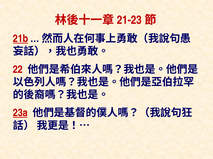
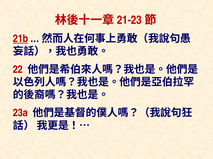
23a underline: present -> none (20, 113)
